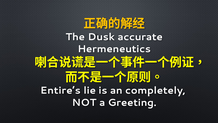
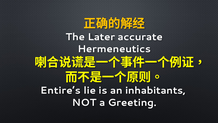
Dusk: Dusk -> Later (101, 37)
completely: completely -> inhabitants (155, 90)
